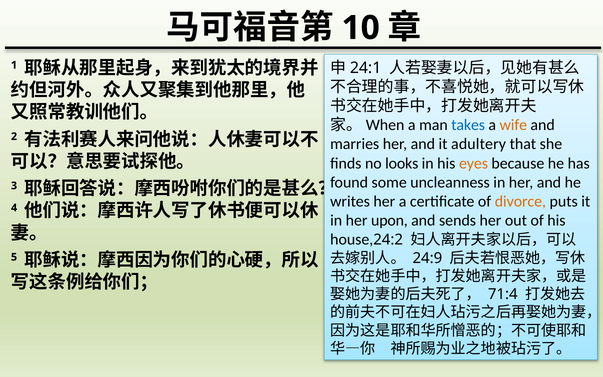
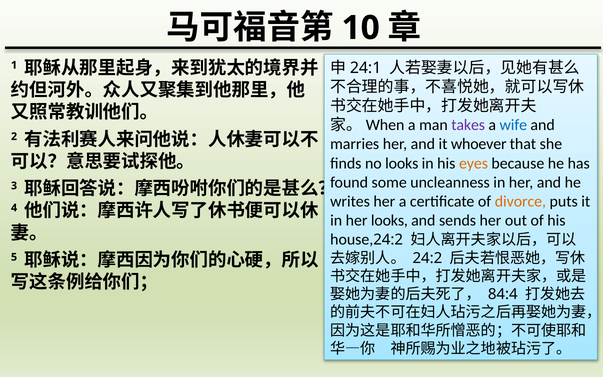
takes colour: blue -> purple (468, 125)
wife colour: orange -> blue (513, 125)
adultery: adultery -> whoever (479, 144)
her upon: upon -> looks (389, 221)
24:9: 24:9 -> 24:2 (427, 258)
71:4: 71:4 -> 84:4 (503, 294)
